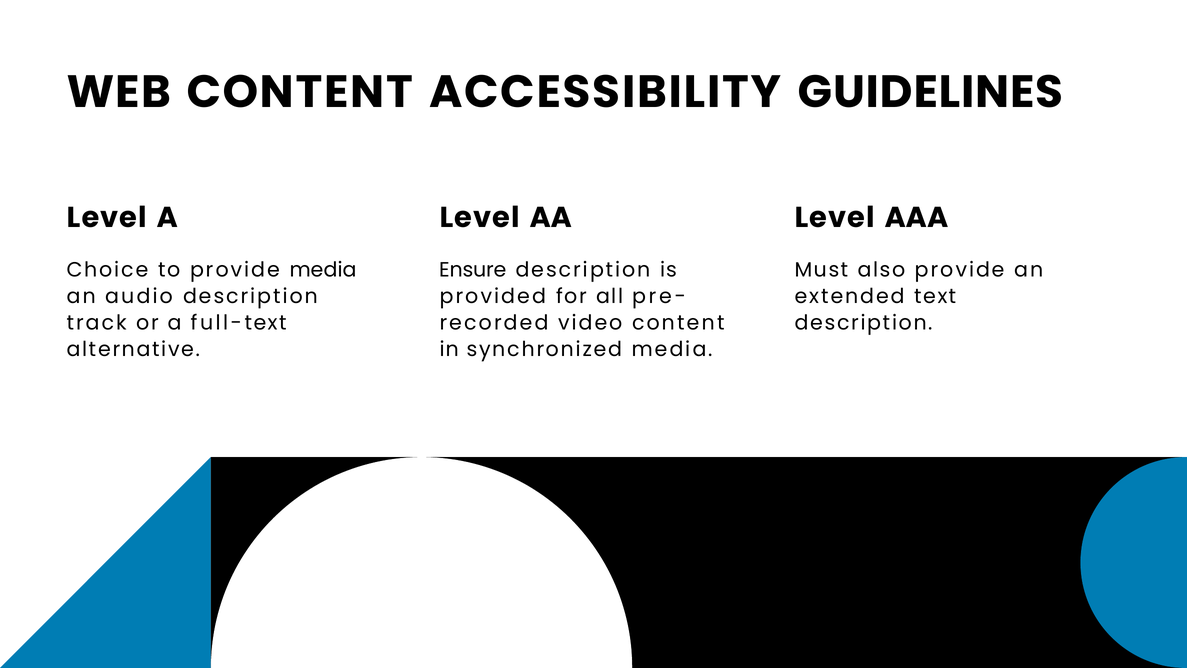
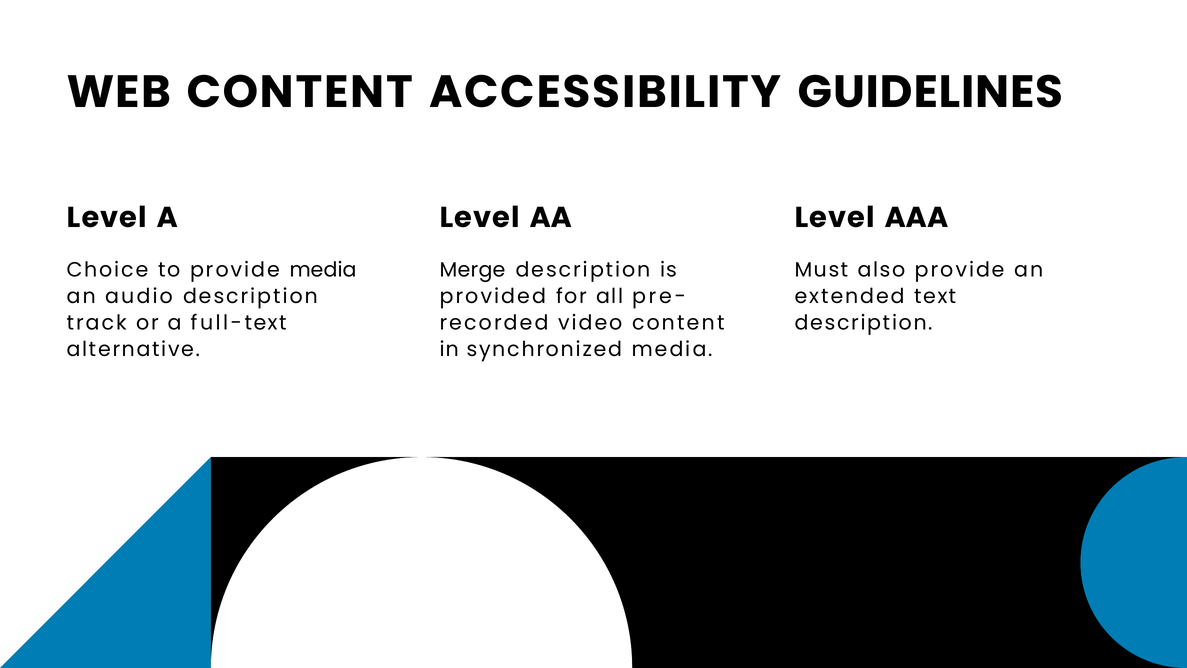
Ensure: Ensure -> Merge (473, 270)
